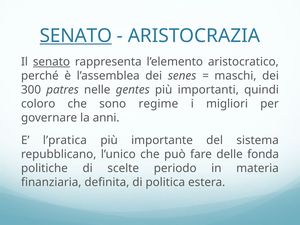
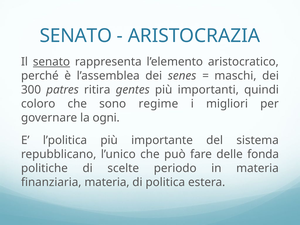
SENATO underline: present -> none (76, 36)
nelle: nelle -> ritira (97, 90)
anni: anni -> ogni (106, 118)
l’pratica: l’pratica -> l’politica (65, 140)
finanziaria definita: definita -> materia (107, 182)
